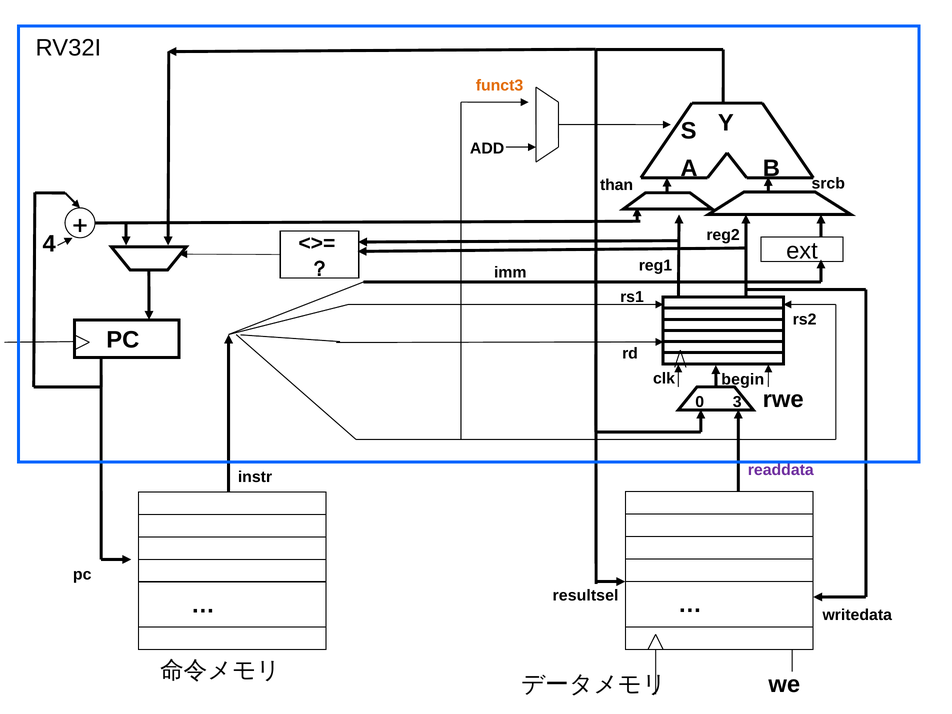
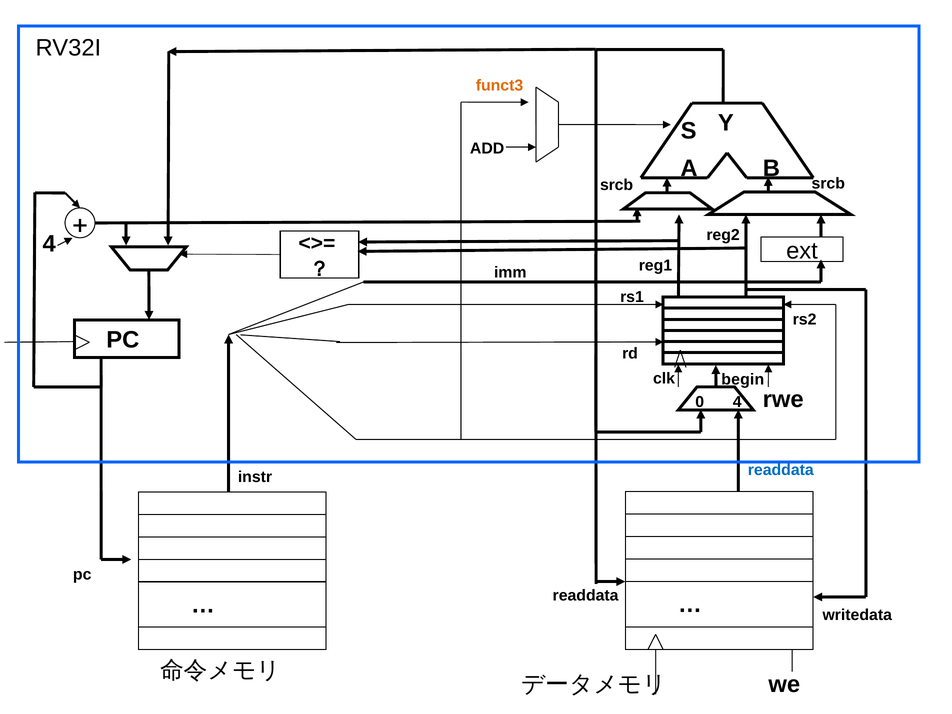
than: than -> srcb (617, 185)
0 3: 3 -> 4 (737, 402)
readdata colour: purple -> blue (781, 470)
resultsel: resultsel -> readdata (586, 596)
